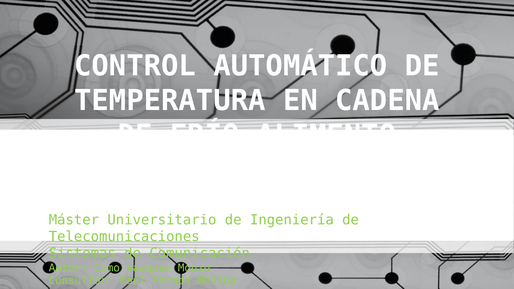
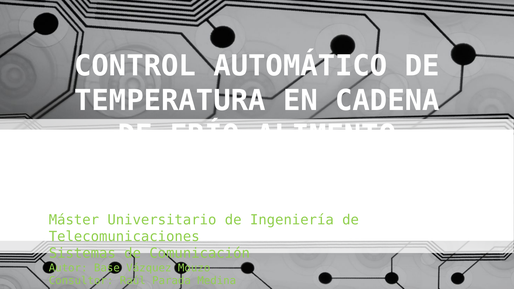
Como: Como -> Base (107, 268)
